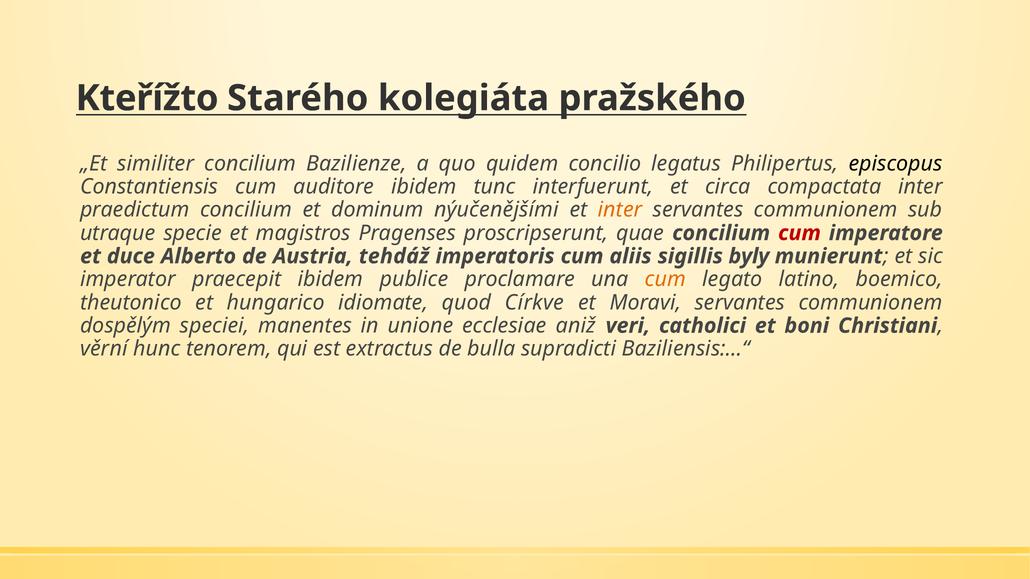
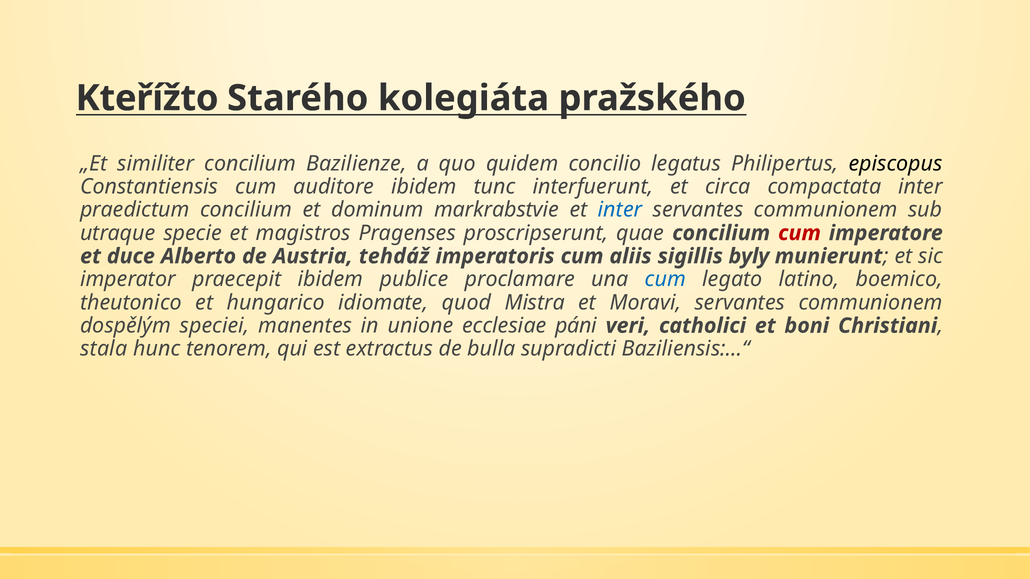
nýučenějšími: nýučenějšími -> markrabstvie (497, 210)
inter colour: orange -> blue (620, 210)
cum colour: orange -> blue (665, 280)
Církve: Církve -> Mistra (535, 303)
aniž: aniž -> páni (576, 326)
věrní: věrní -> stala (104, 349)
